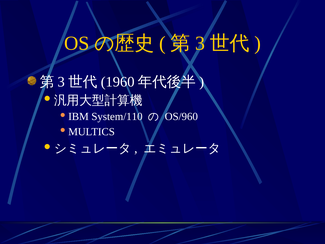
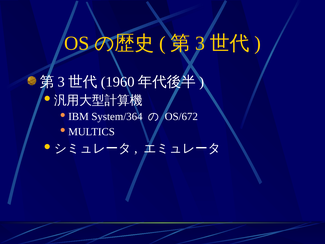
System/110: System/110 -> System/364 (117, 117)
OS/960: OS/960 -> OS/672 (181, 117)
